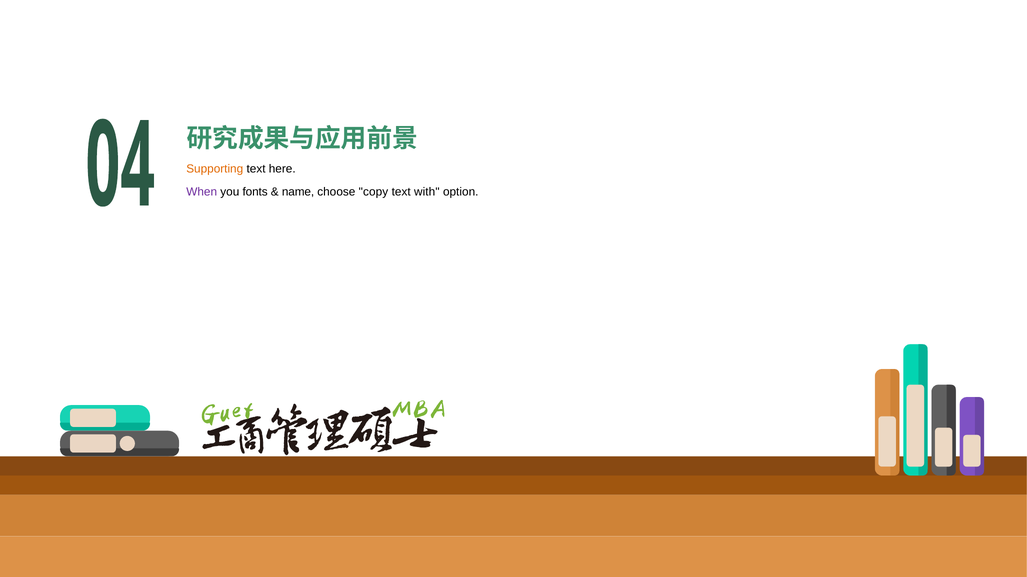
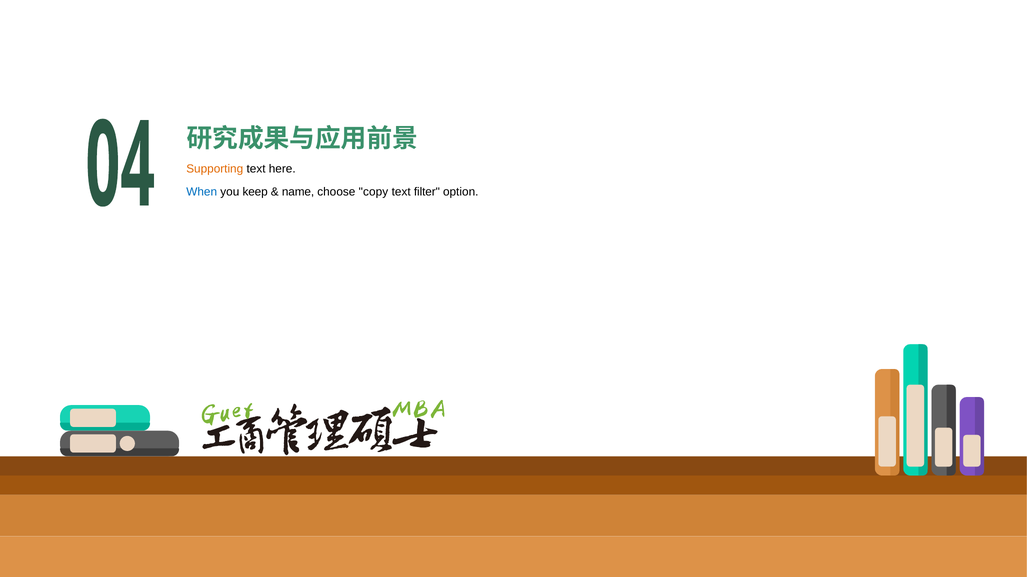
When colour: purple -> blue (202, 192)
fonts: fonts -> keep (255, 192)
with: with -> filter (427, 192)
